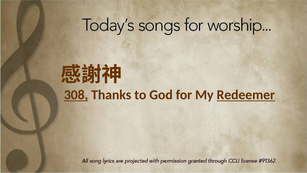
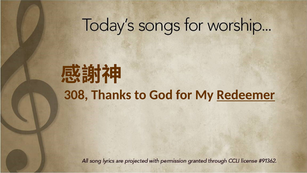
308 underline: present -> none (76, 95)
